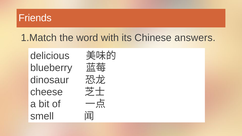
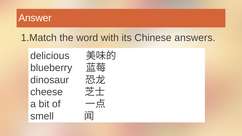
Friends: Friends -> Answer (35, 18)
